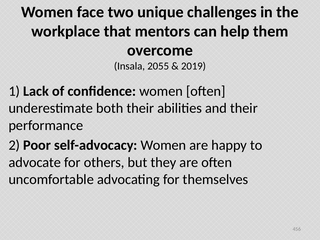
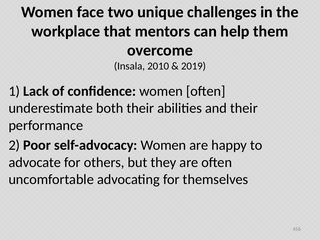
2055: 2055 -> 2010 (158, 66)
